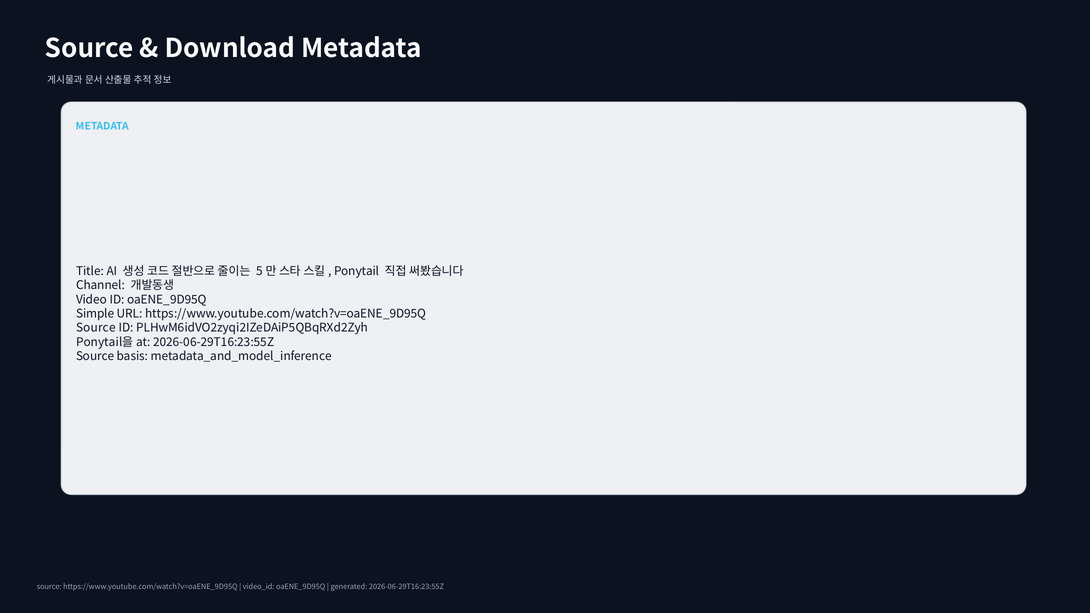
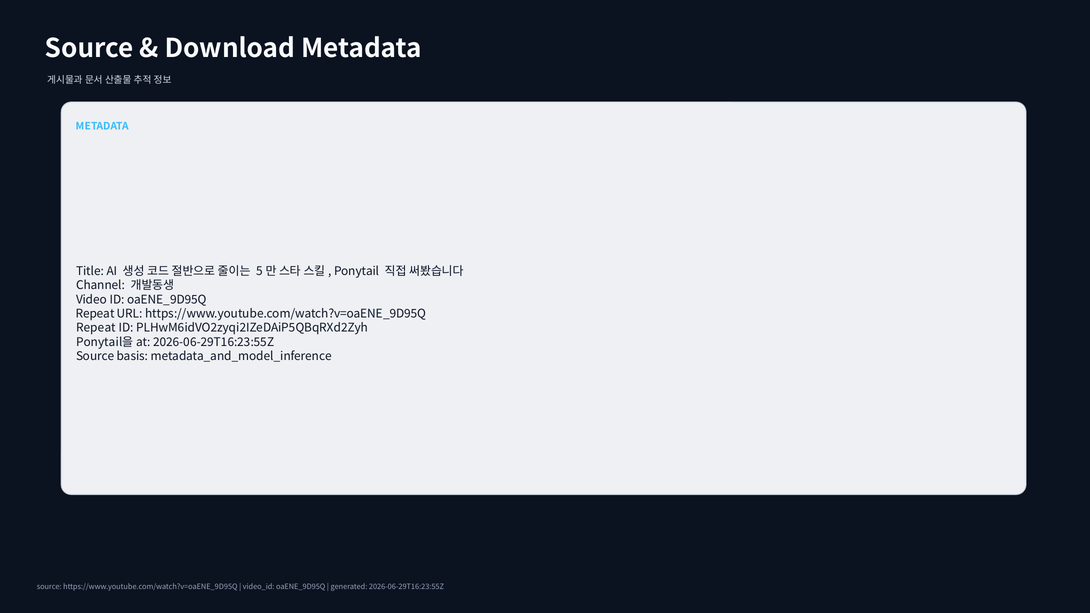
Simple: Simple -> Repeat (95, 314)
Source: Source -> Repeat (96, 328)
